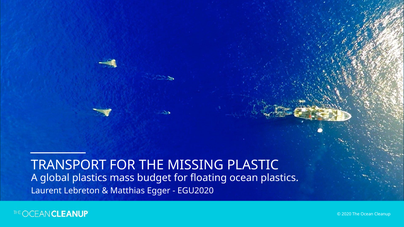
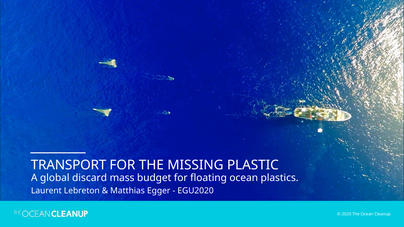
global plastics: plastics -> discard (90, 178)
